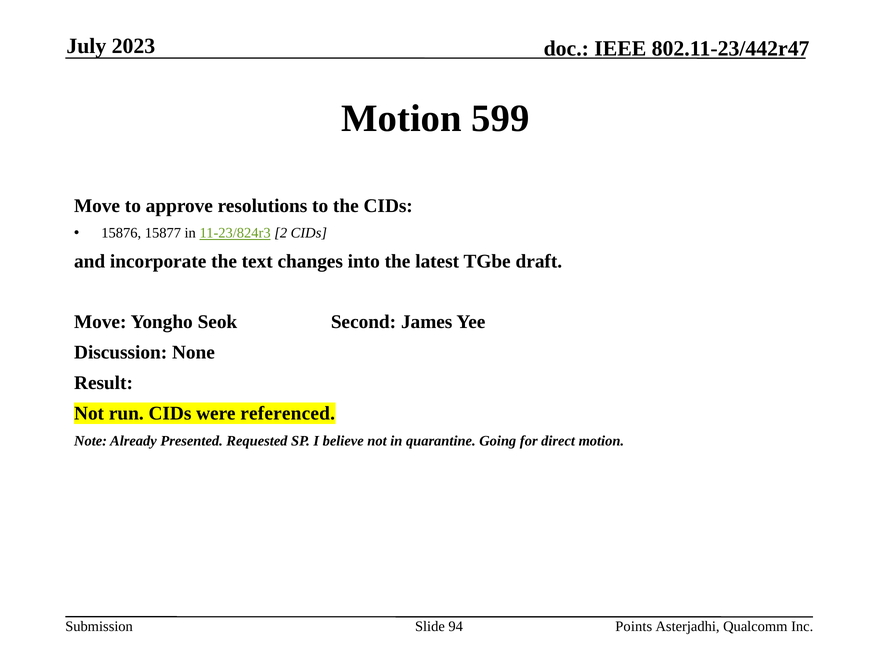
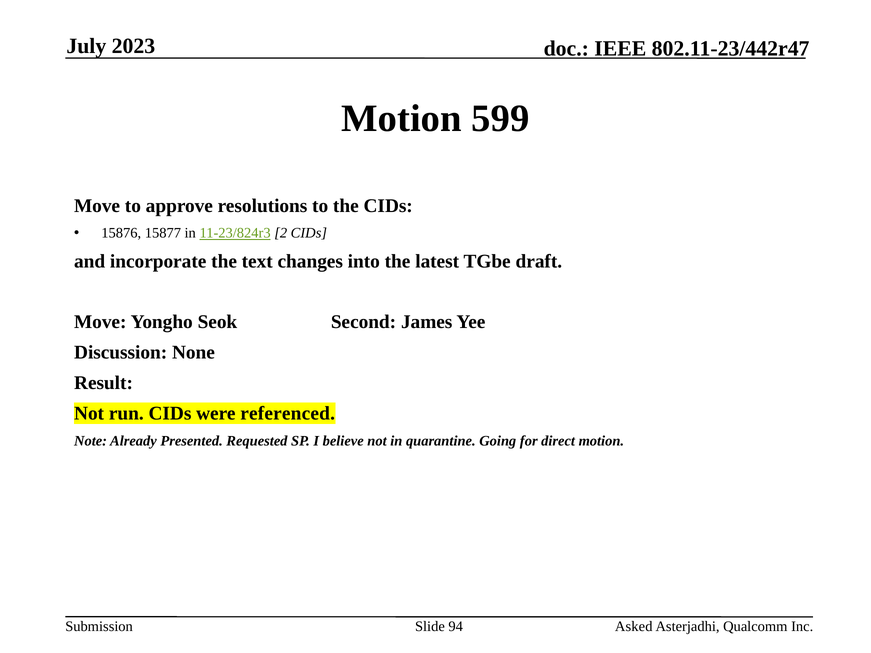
Points: Points -> Asked (634, 627)
